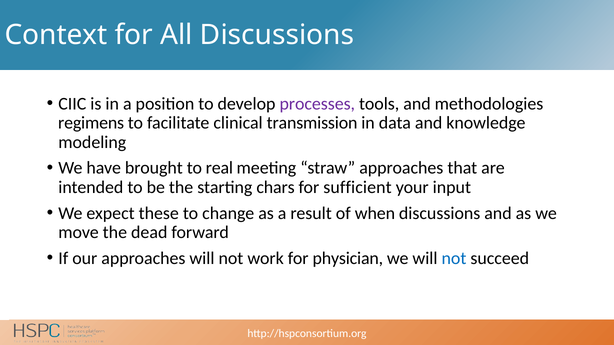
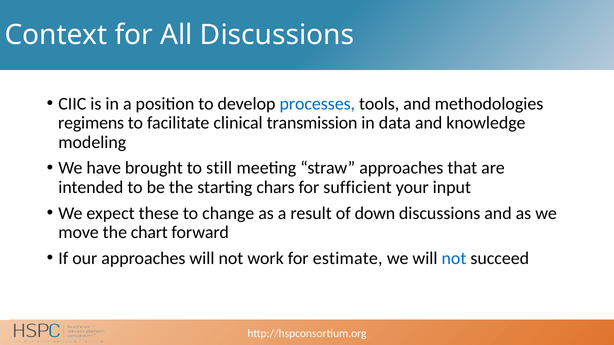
processes colour: purple -> blue (317, 104)
real: real -> still (219, 168)
when: when -> down (375, 213)
dead: dead -> chart (149, 233)
physician: physician -> estimate (348, 258)
